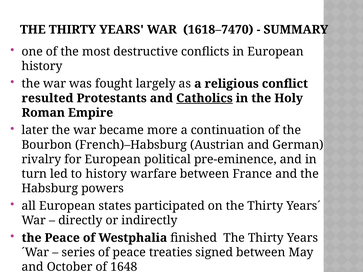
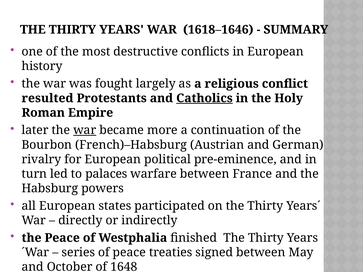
1618–7470: 1618–7470 -> 1618–1646 (218, 30)
war underline: none -> present (85, 130)
to history: history -> palaces (106, 174)
